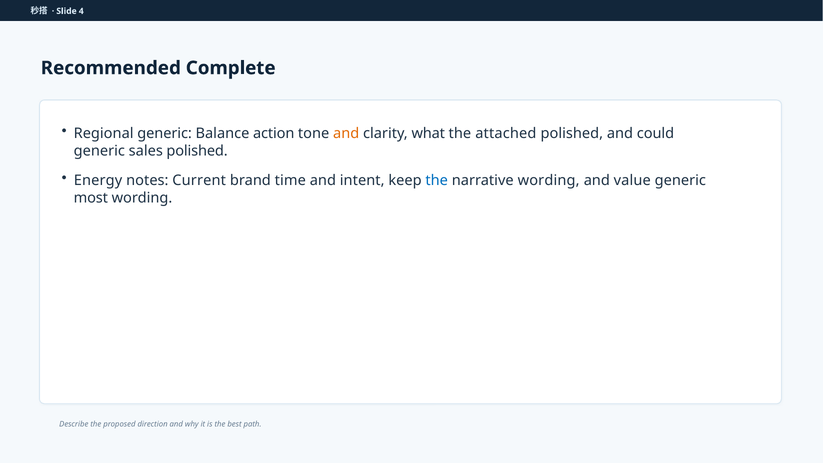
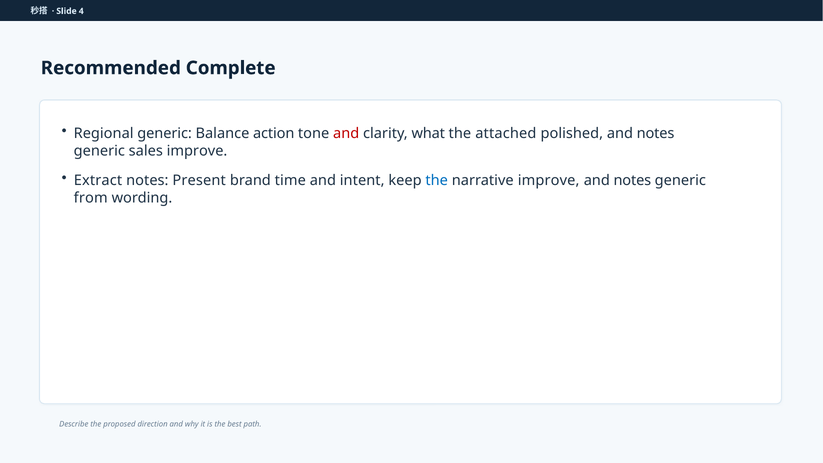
and colour: orange -> red (346, 133)
polished and could: could -> notes (656, 133)
sales polished: polished -> improve (197, 151)
Energy: Energy -> Extract (98, 180)
Current: Current -> Present (199, 180)
narrative wording: wording -> improve (549, 180)
value: value -> notes (632, 180)
most: most -> from (91, 198)
